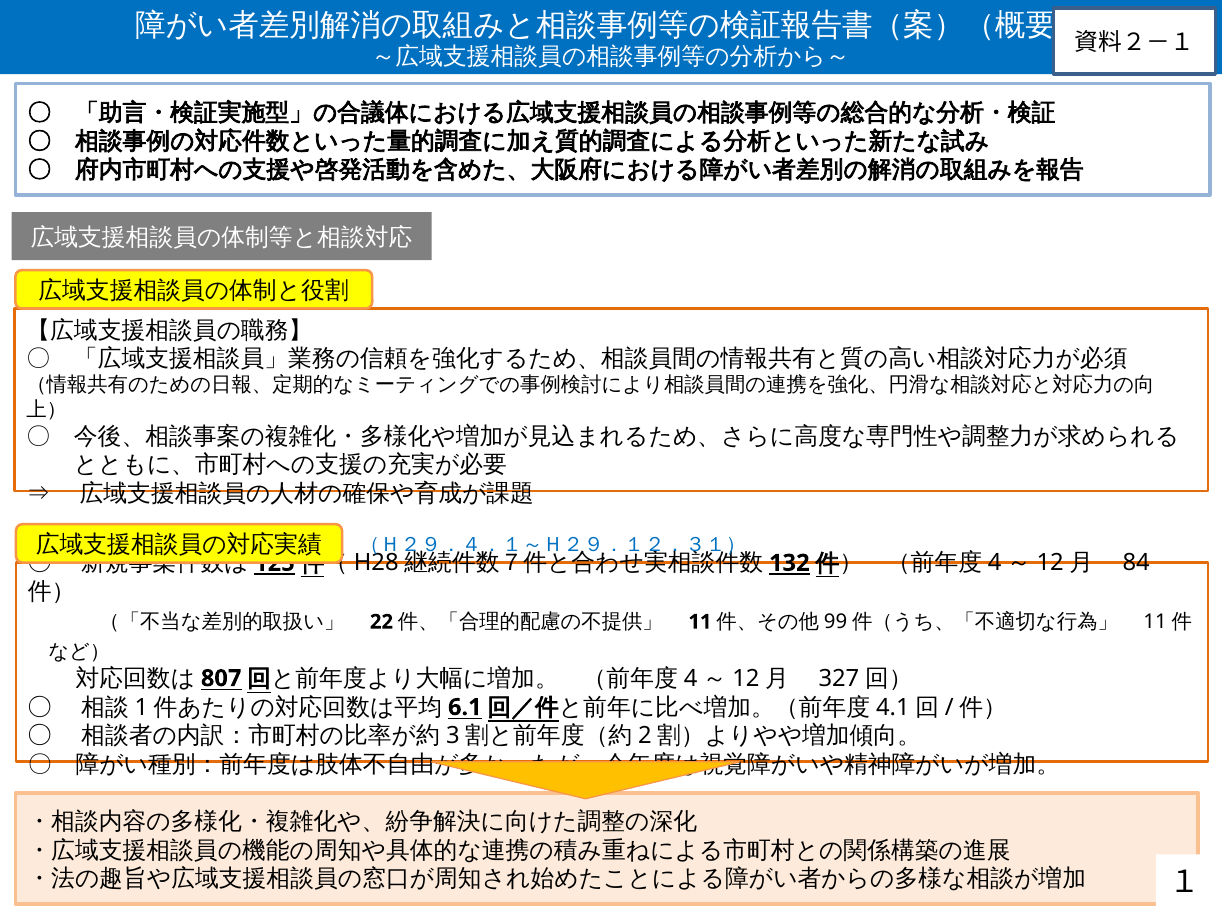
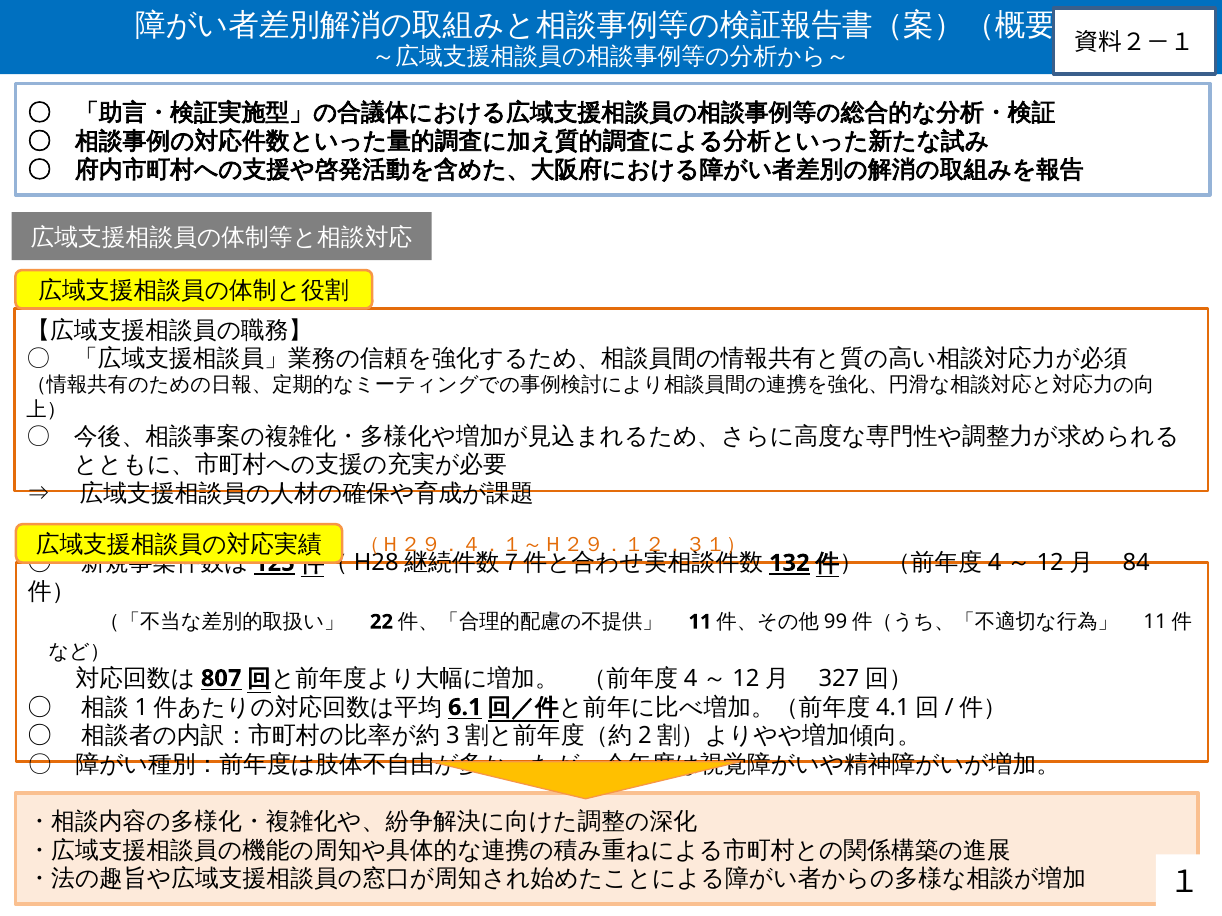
（Ｈ２９．４．１～Ｈ２９．１２．３１） colour: blue -> orange (553, 545)
